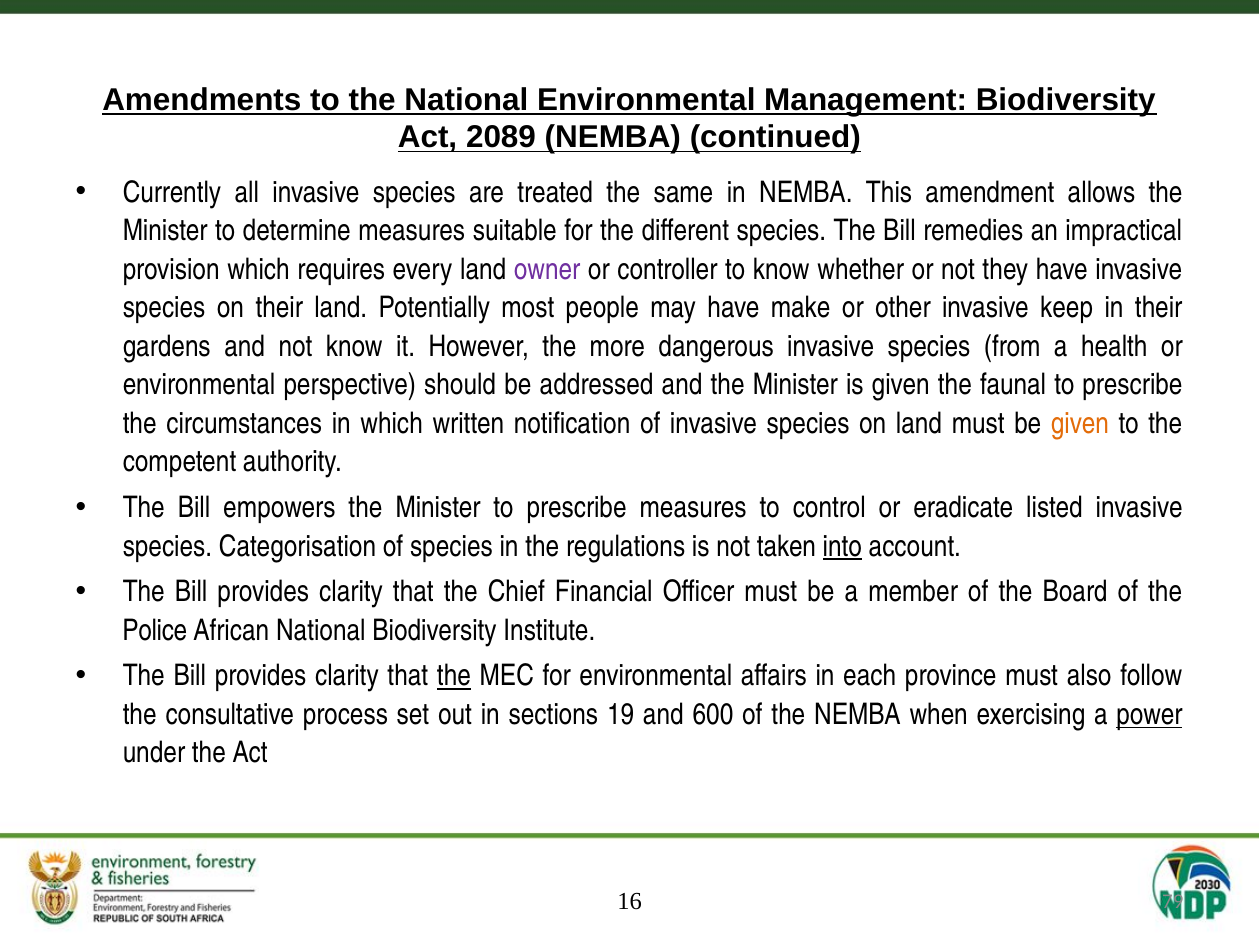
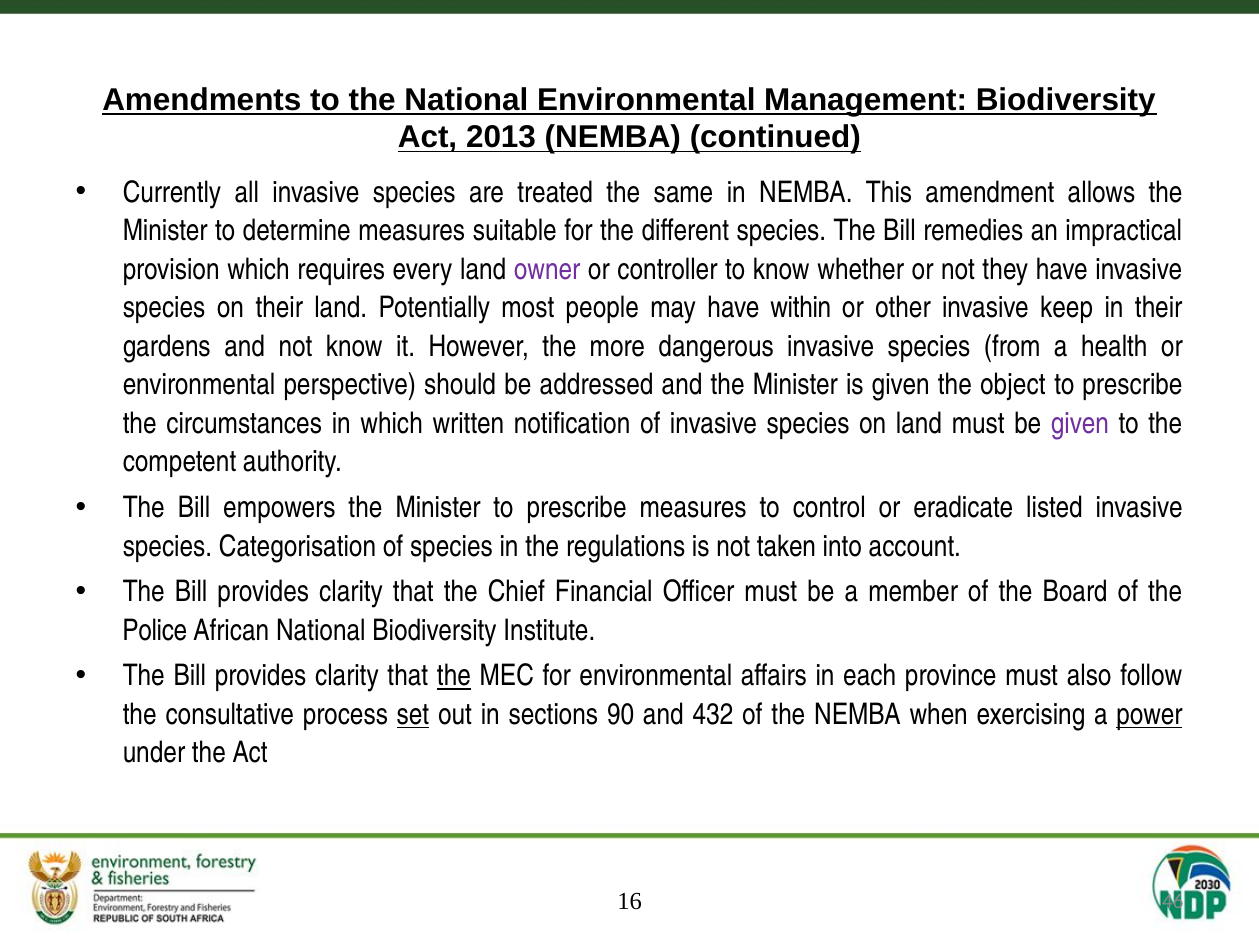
2089: 2089 -> 2013 (501, 138)
make: make -> within (801, 308)
faunal: faunal -> object (1013, 385)
given colour: orange -> purple (1080, 424)
into underline: present -> none (842, 546)
set underline: none -> present (413, 715)
19: 19 -> 90 (621, 715)
600: 600 -> 432 (713, 715)
79: 79 -> 46 (1173, 902)
